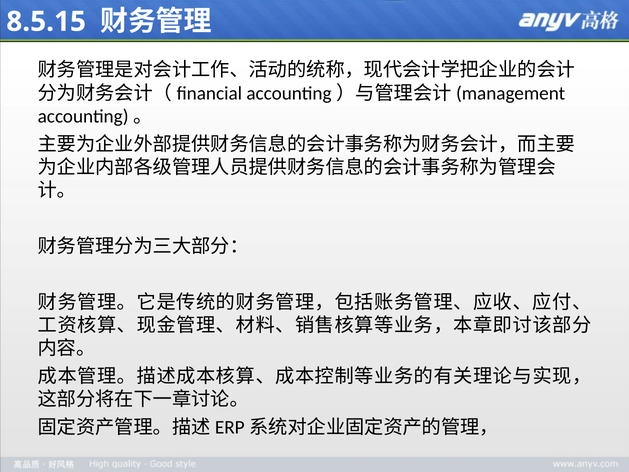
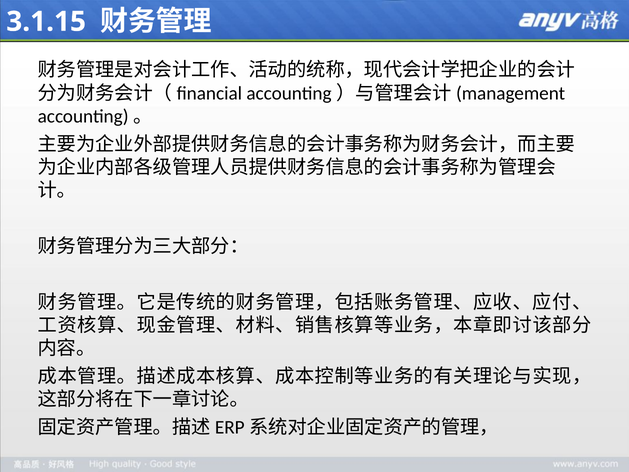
8.5.15: 8.5.15 -> 3.1.15 (46, 22)
